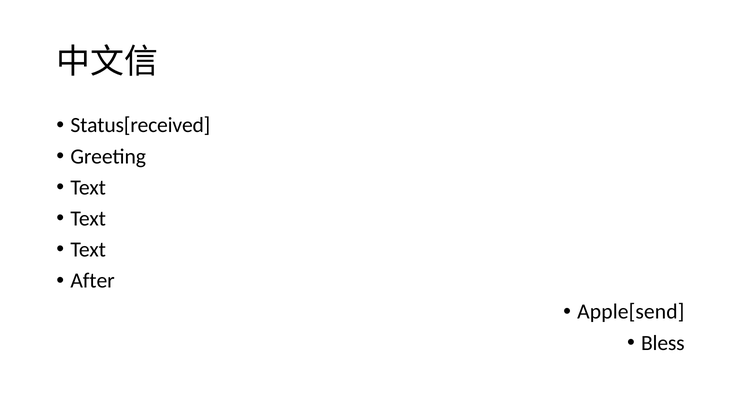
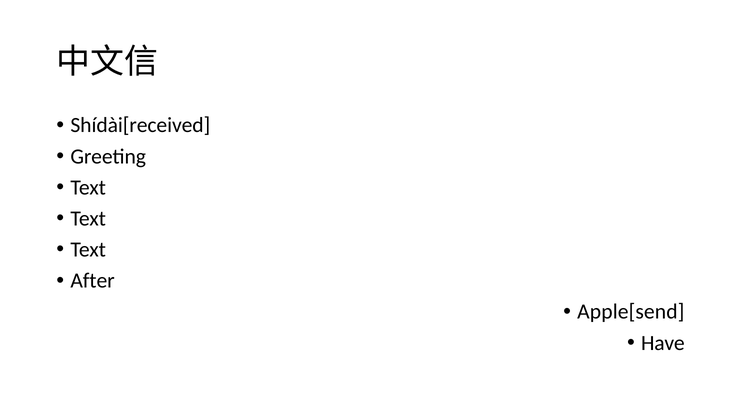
Status[received: Status[received -> Shídài[received (140, 125)
Bless: Bless -> Have (663, 343)
